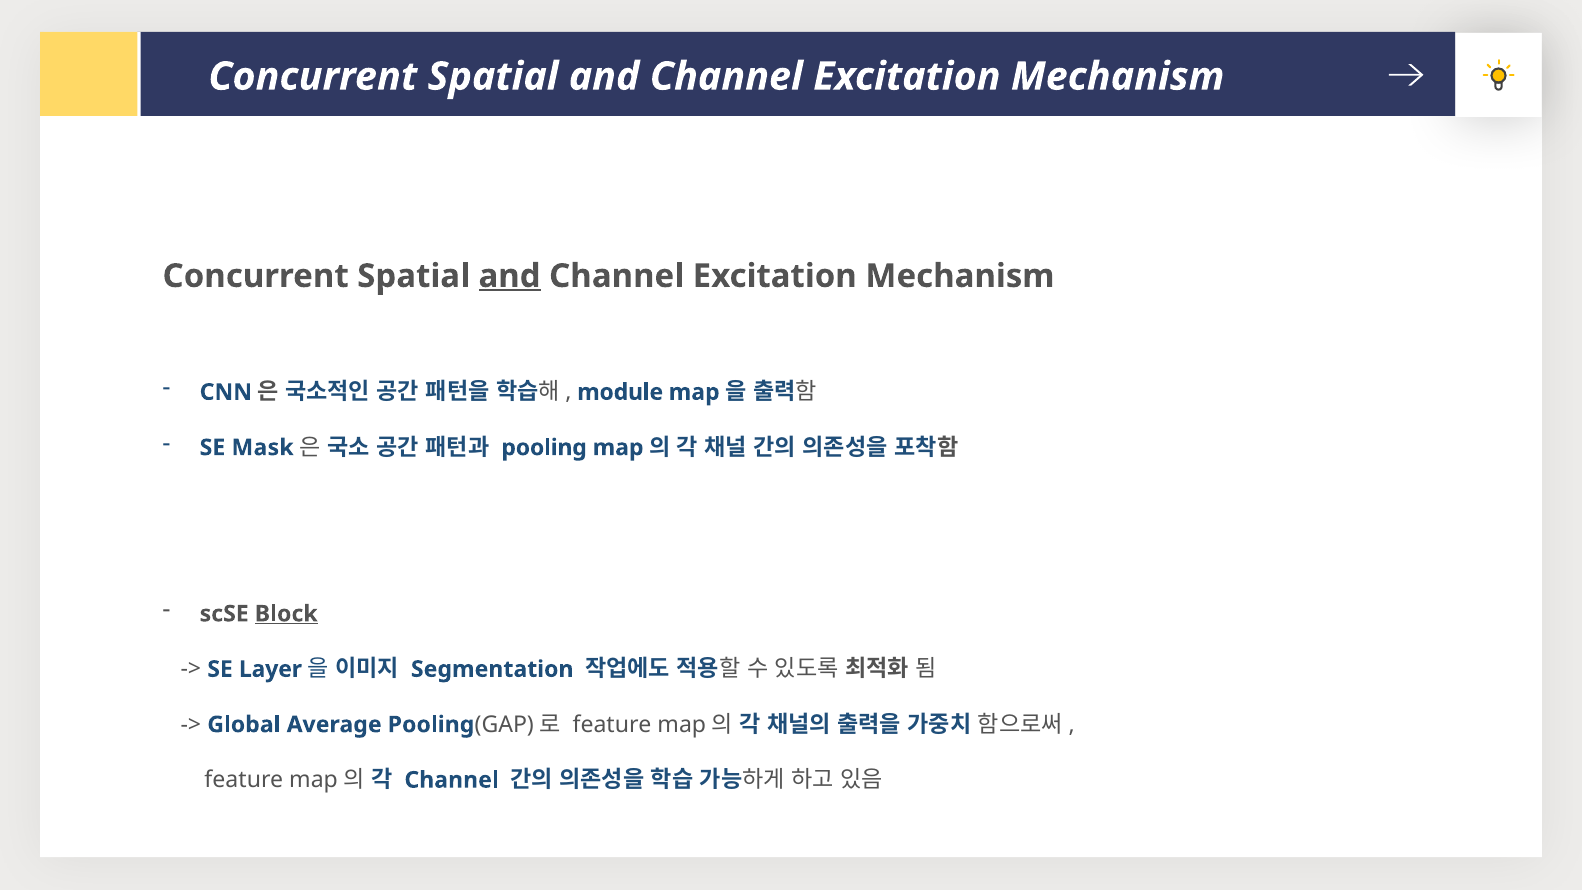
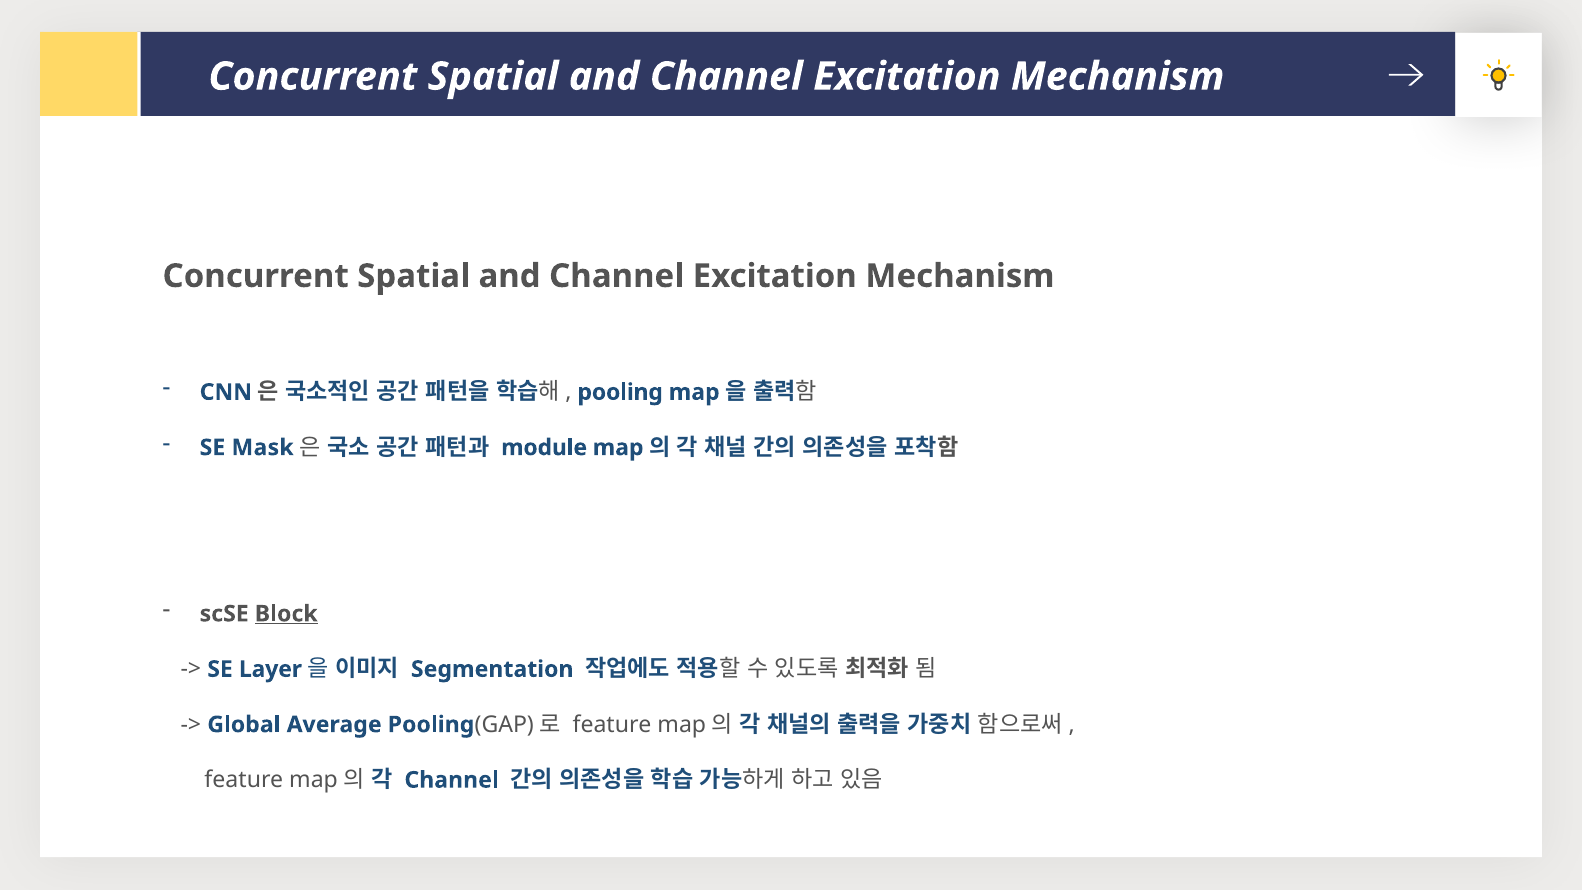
and underline: present -> none (510, 276)
module: module -> pooling (620, 392)
pooling: pooling -> module (544, 448)
